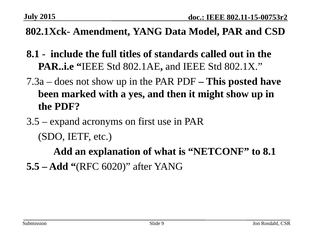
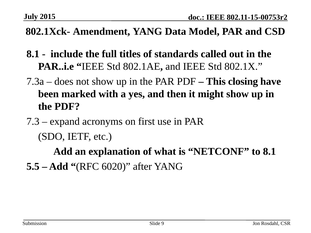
posted: posted -> closing (243, 82)
3.5: 3.5 -> 7.3 (33, 122)
